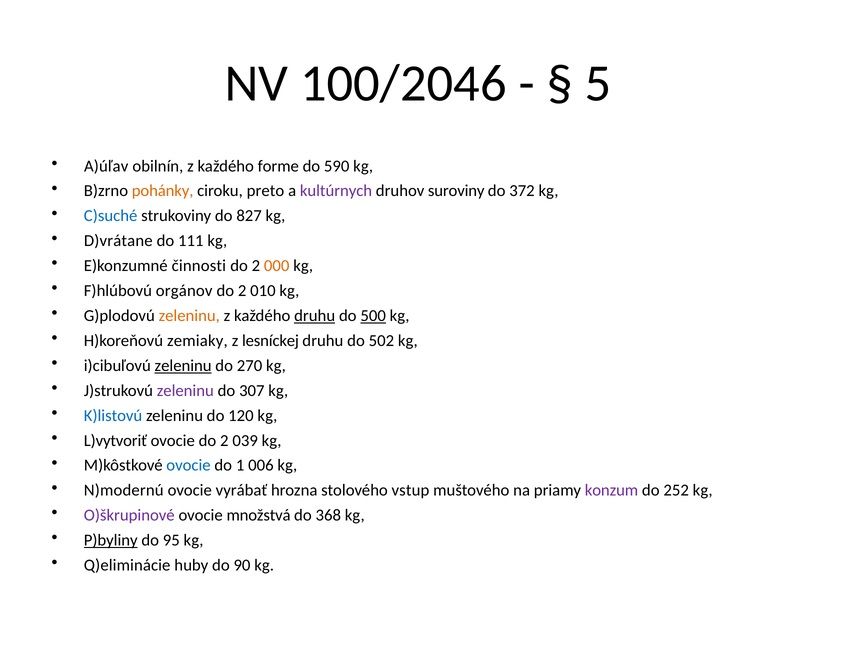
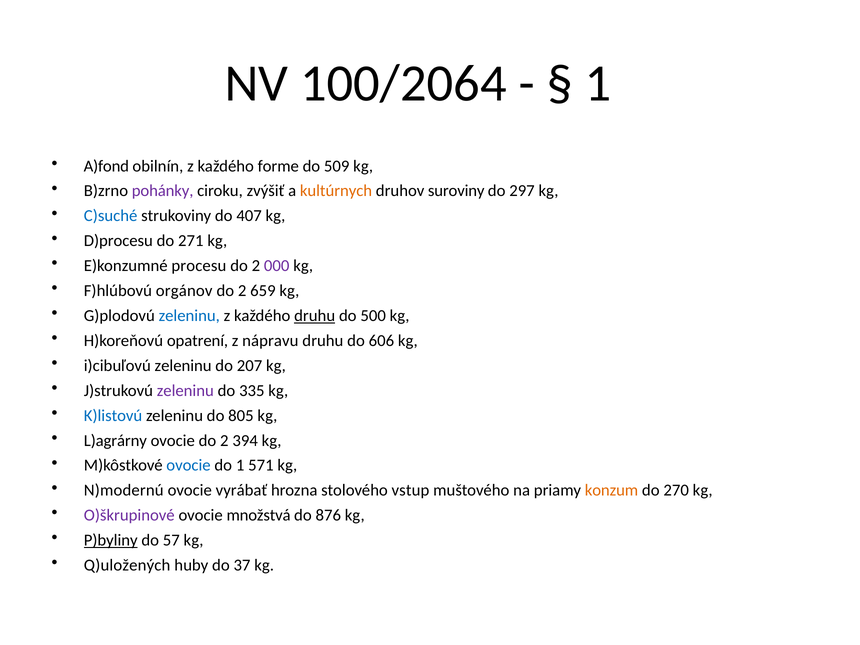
100/2046: 100/2046 -> 100/2064 (403, 83)
5: 5 -> 1 (598, 83)
A)úľav: A)úľav -> A)fond (106, 166)
590: 590 -> 509 (337, 166)
pohánky colour: orange -> purple (163, 191)
preto: preto -> zvýšiť (266, 191)
kultúrnych colour: purple -> orange (336, 191)
372: 372 -> 297 (522, 191)
827: 827 -> 407 (249, 216)
D)vrátane: D)vrátane -> D)procesu (118, 241)
111: 111 -> 271 (191, 241)
činnosti: činnosti -> procesu (199, 266)
000 colour: orange -> purple (277, 266)
010: 010 -> 659 (263, 291)
zeleninu colour: orange -> blue (189, 316)
500 underline: present -> none (373, 316)
zemiaky: zemiaky -> opatrení (198, 341)
lesníckej: lesníckej -> nápravu (270, 341)
502: 502 -> 606 (381, 341)
zeleninu underline: present -> none (183, 366)
270: 270 -> 207 (250, 366)
307: 307 -> 335 (252, 391)
120: 120 -> 805 (241, 416)
L)vytvoriť: L)vytvoriť -> L)agrárny (115, 440)
039: 039 -> 394 (245, 440)
006: 006 -> 571 (261, 465)
konzum colour: purple -> orange (611, 490)
252: 252 -> 270 (676, 490)
368: 368 -> 876 (328, 515)
95: 95 -> 57 (171, 540)
Q)eliminácie: Q)eliminácie -> Q)uložených (127, 565)
90: 90 -> 37 (242, 565)
